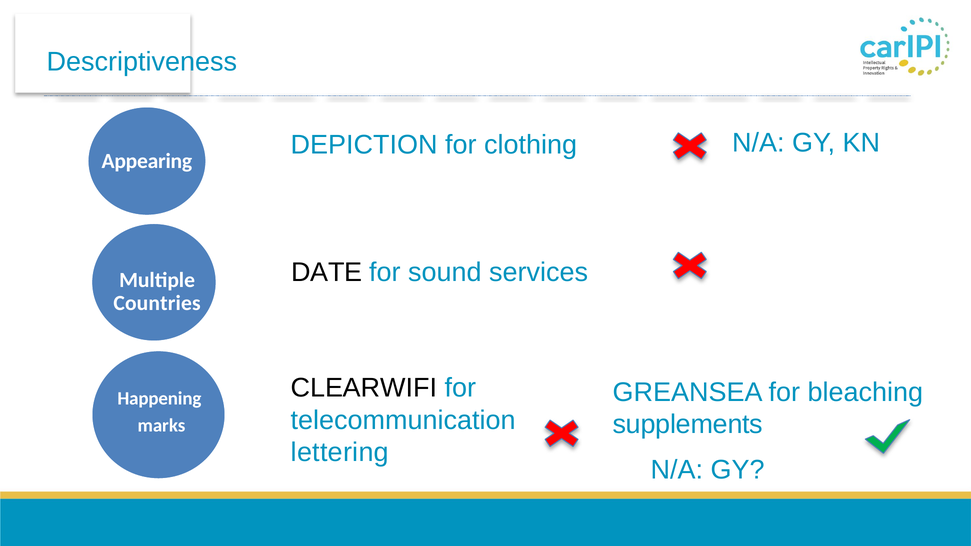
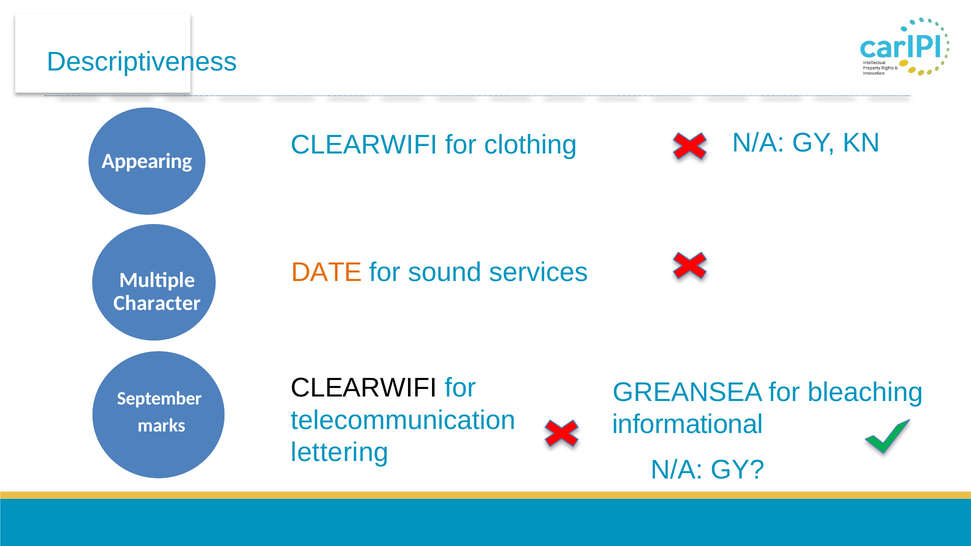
DEPICTION: DEPICTION -> CLEARWIFI (364, 145)
DATE colour: black -> orange (327, 272)
Countries: Countries -> Character (157, 303)
Happening: Happening -> September (159, 399)
supplements: supplements -> informational (688, 425)
